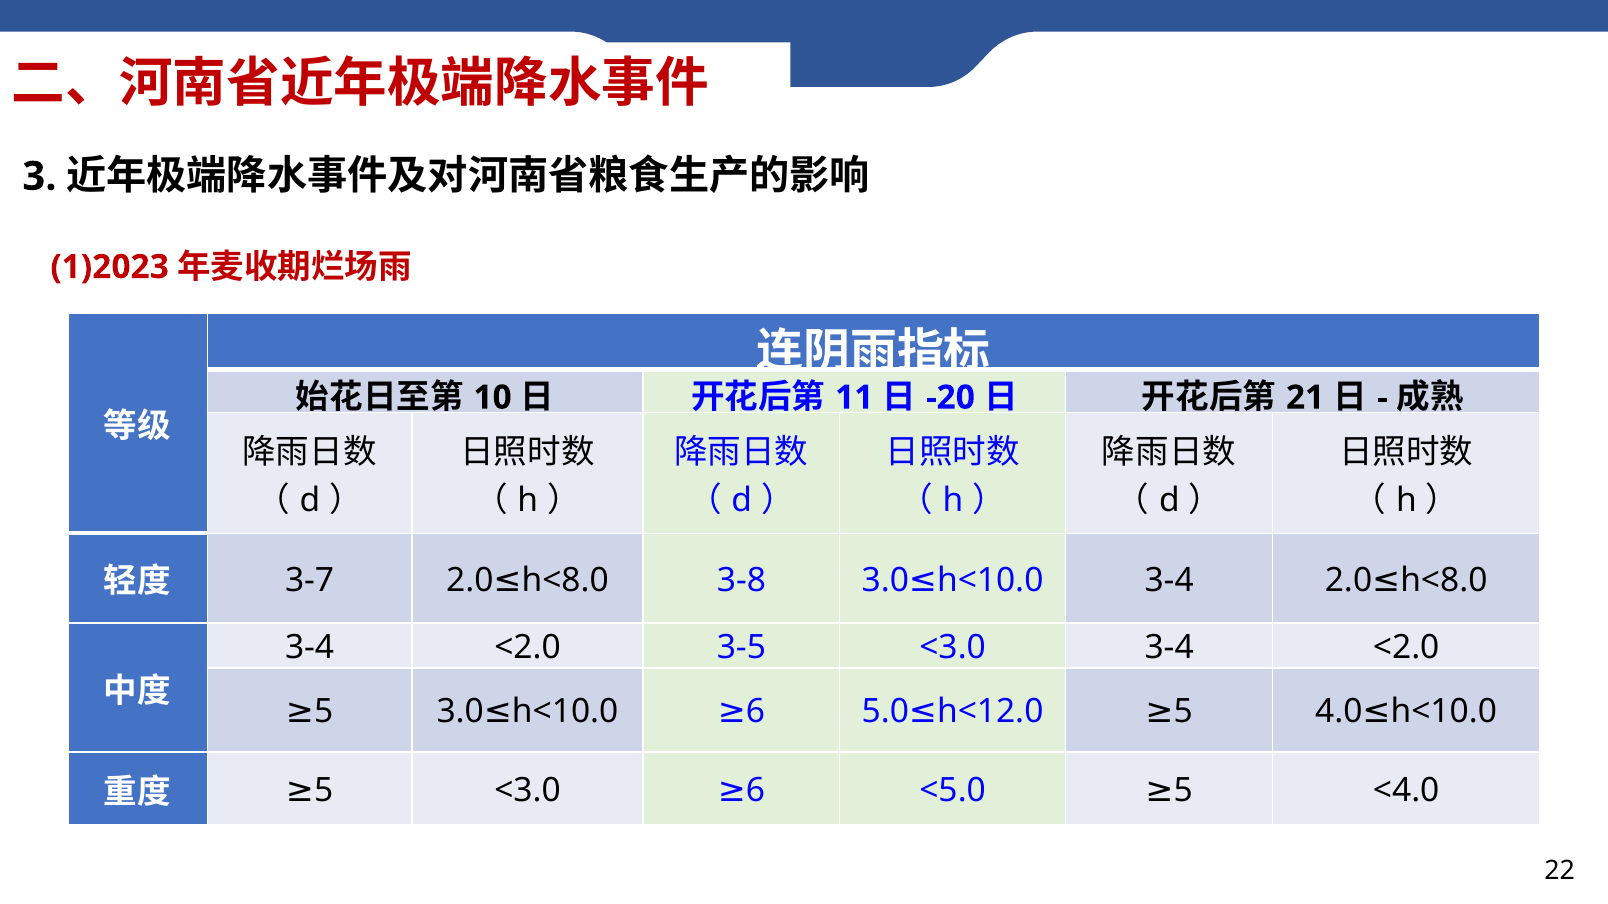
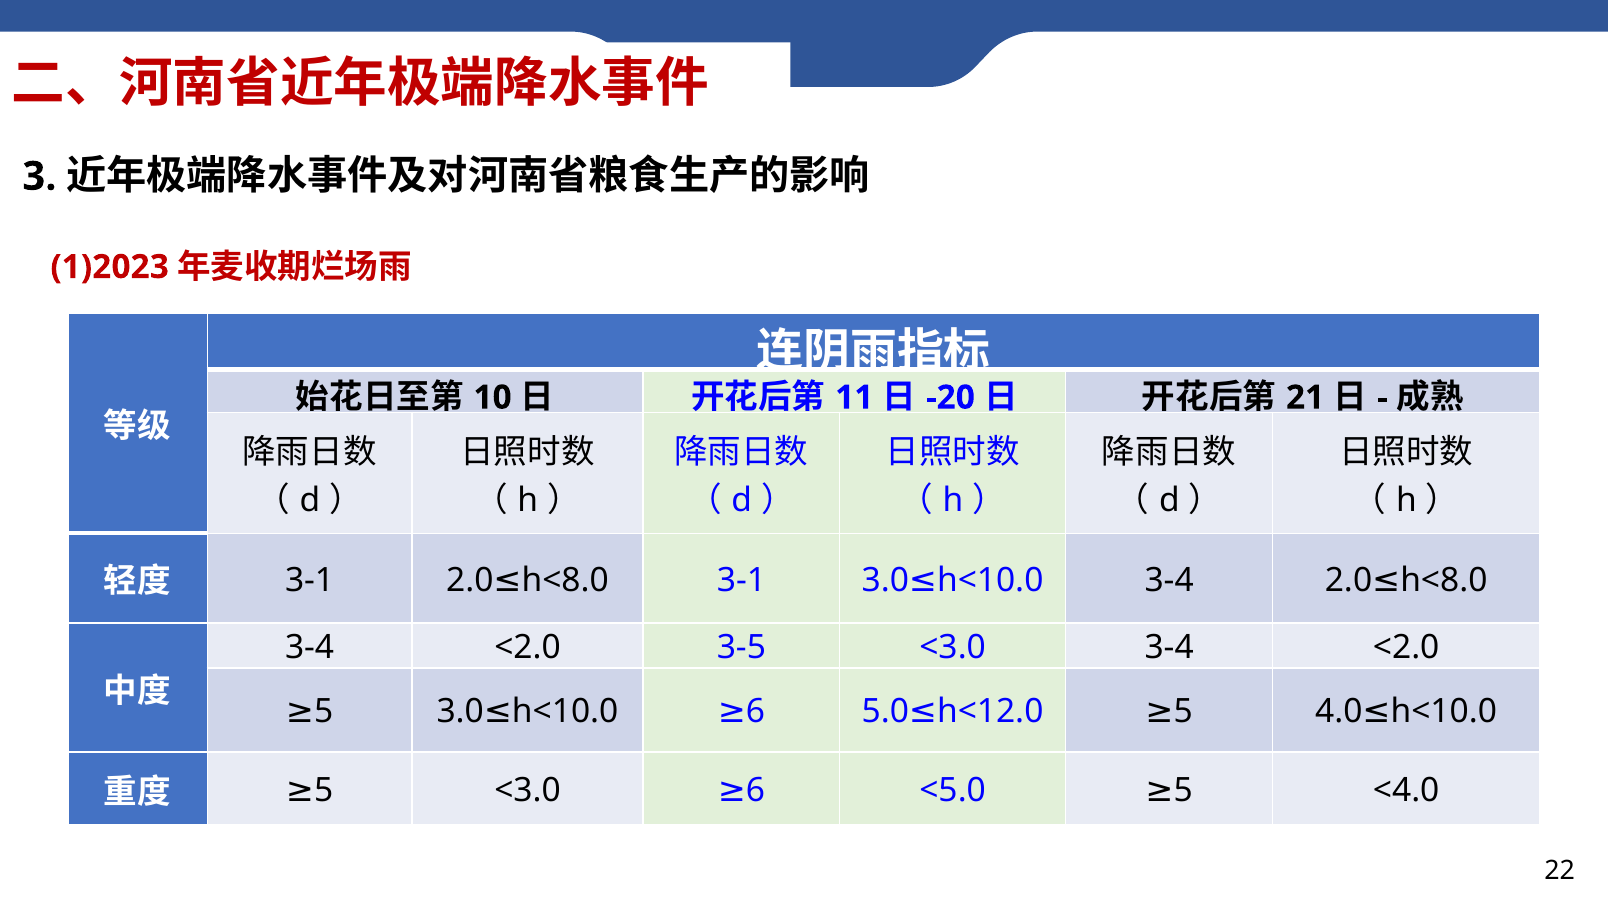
3-8: 3-8 -> 3-1 (741, 580)
3-7: 3-7 -> 3-1 (310, 580)
